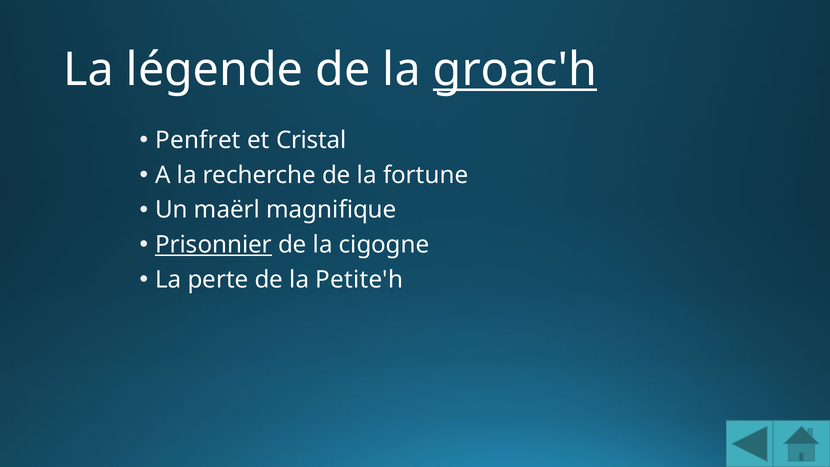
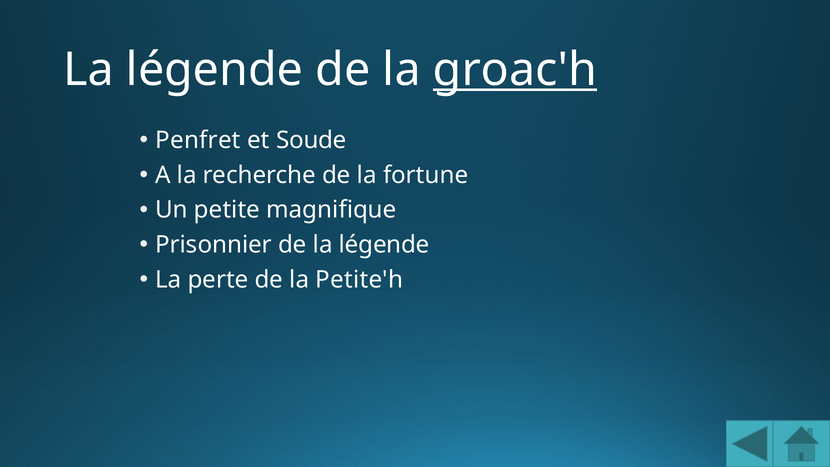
Cristal: Cristal -> Soude (311, 140)
maërl: maërl -> petite (227, 210)
Prisonnier underline: present -> none (214, 245)
de la cigogne: cigogne -> légende (384, 245)
